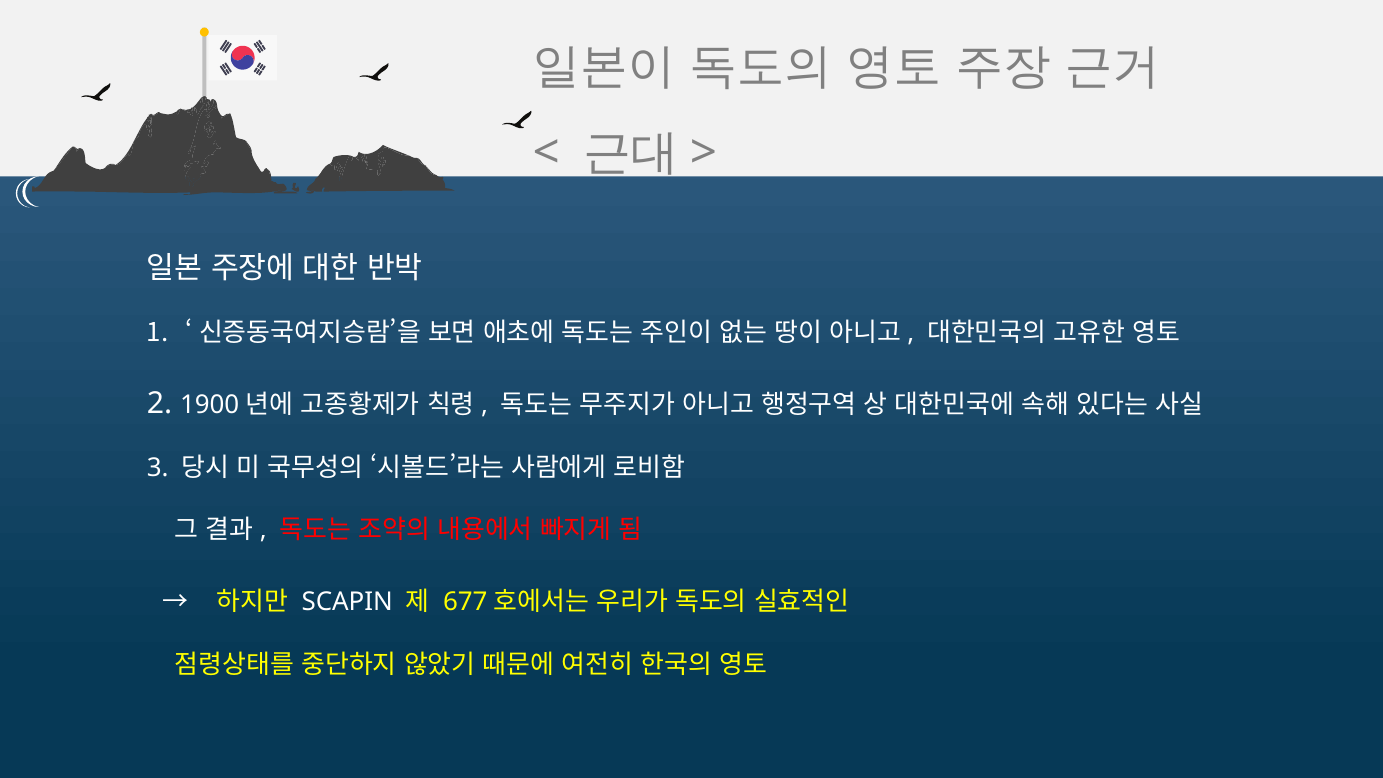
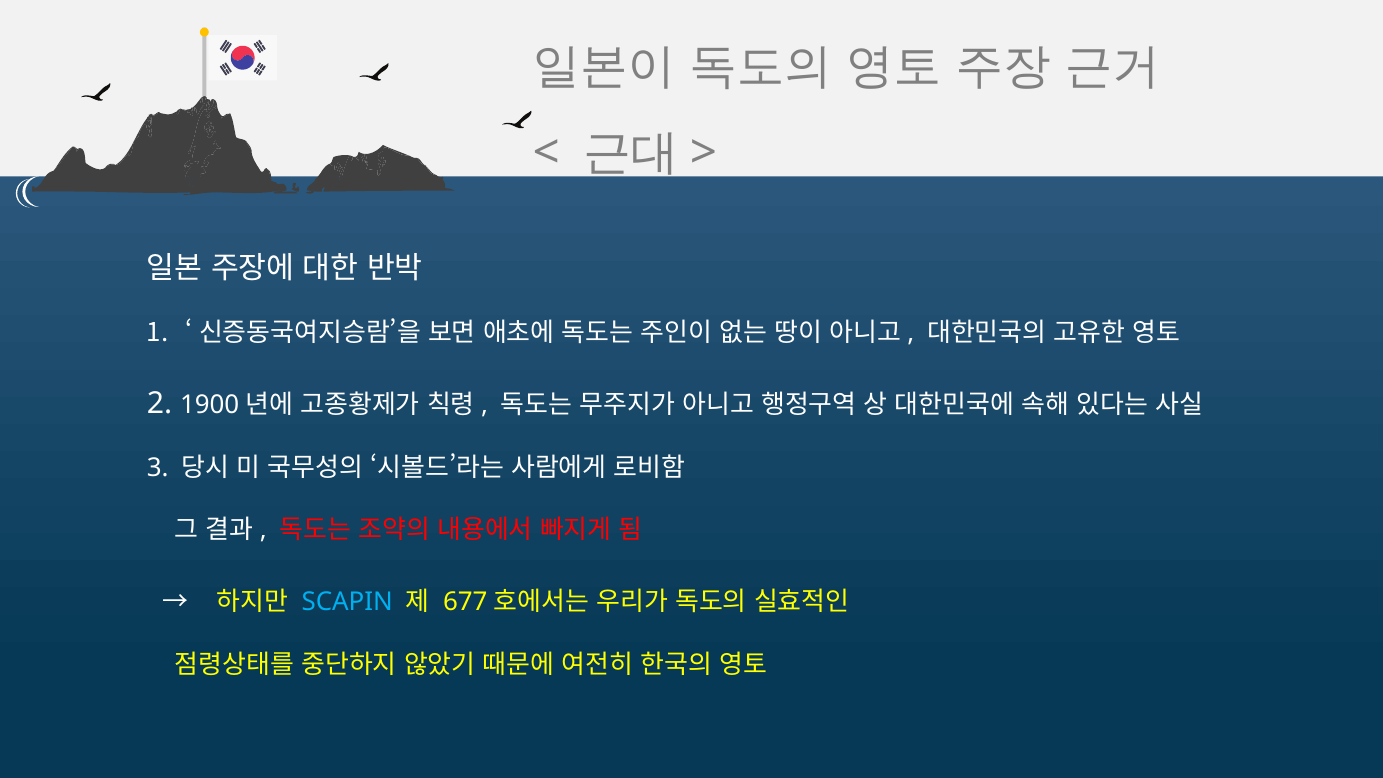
SCAPIN colour: white -> light blue (347, 602)
